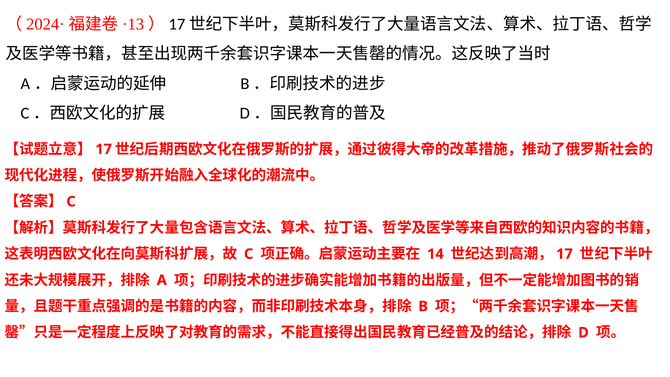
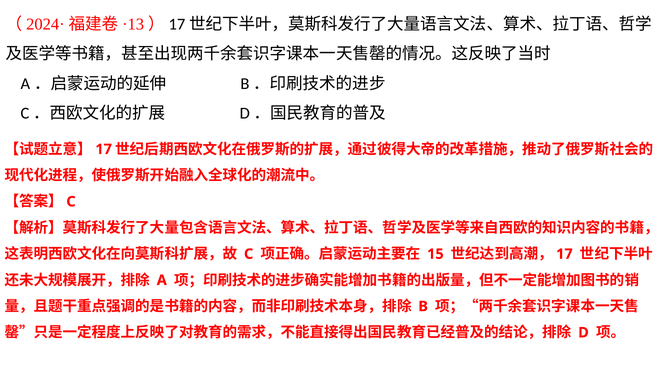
14: 14 -> 15 (435, 254)
